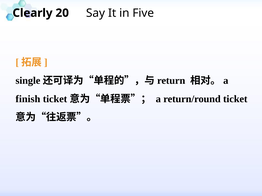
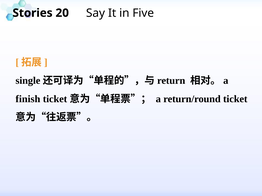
Clearly: Clearly -> Stories (33, 13)
